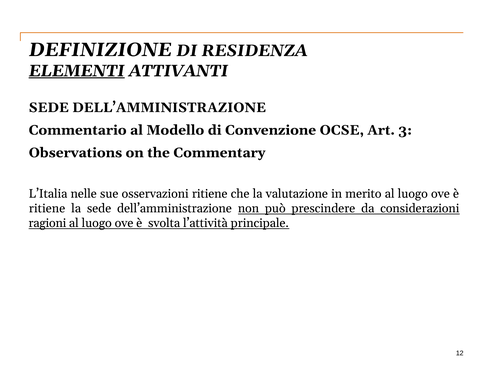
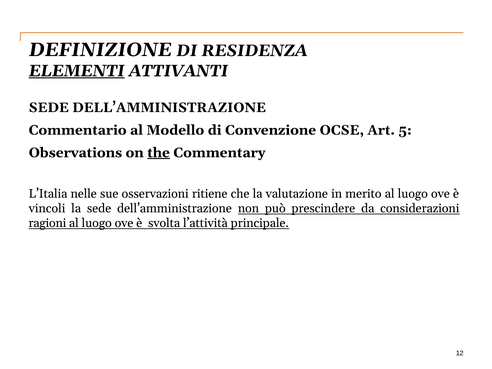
3: 3 -> 5 (405, 130)
the underline: none -> present (159, 153)
ritiene: ritiene -> vincoli (47, 208)
